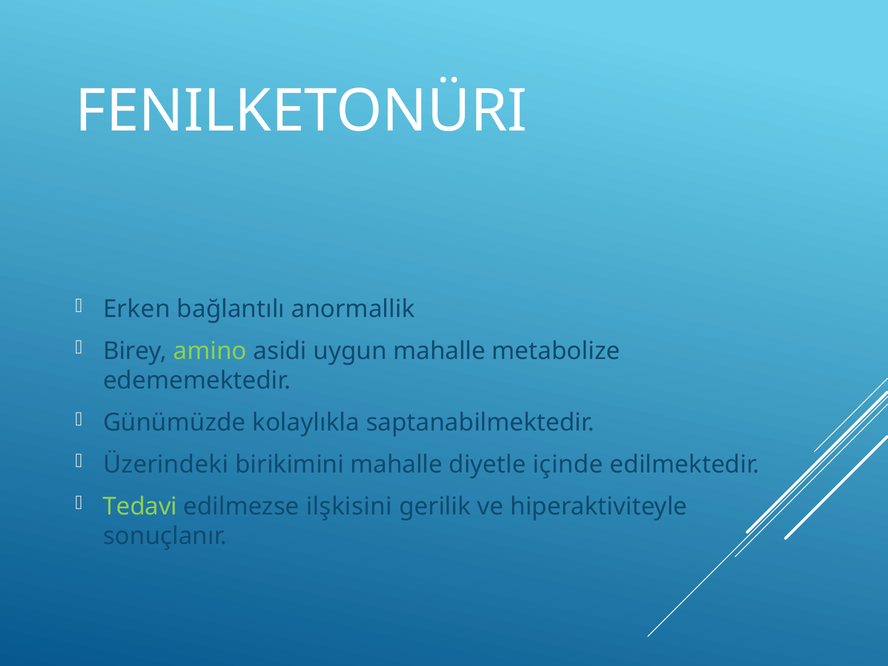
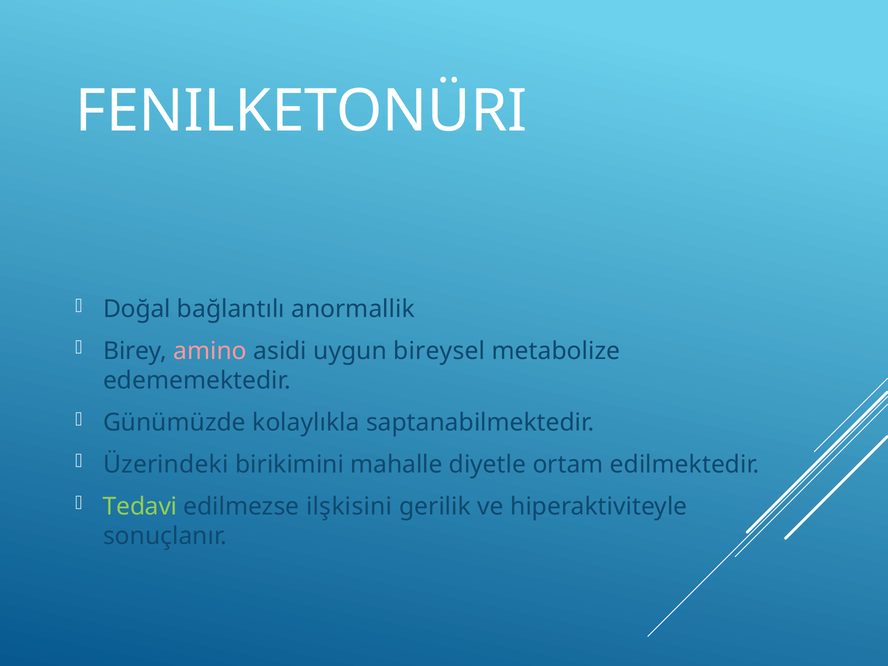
Erken: Erken -> Doğal (137, 309)
amino colour: light green -> pink (210, 351)
uygun mahalle: mahalle -> bireysel (439, 351)
içinde: içinde -> ortam (568, 465)
